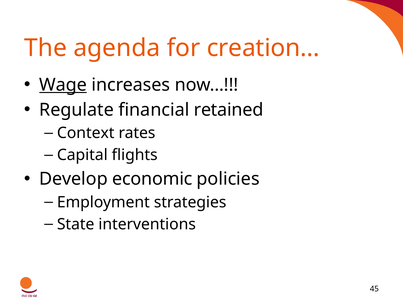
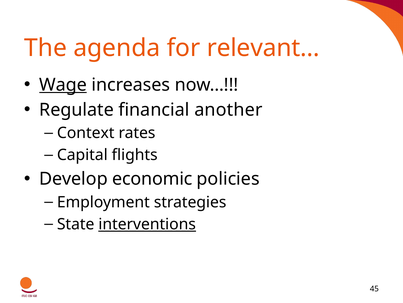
creation…: creation… -> relevant… (263, 48)
retained: retained -> another (228, 110)
interventions underline: none -> present (147, 224)
